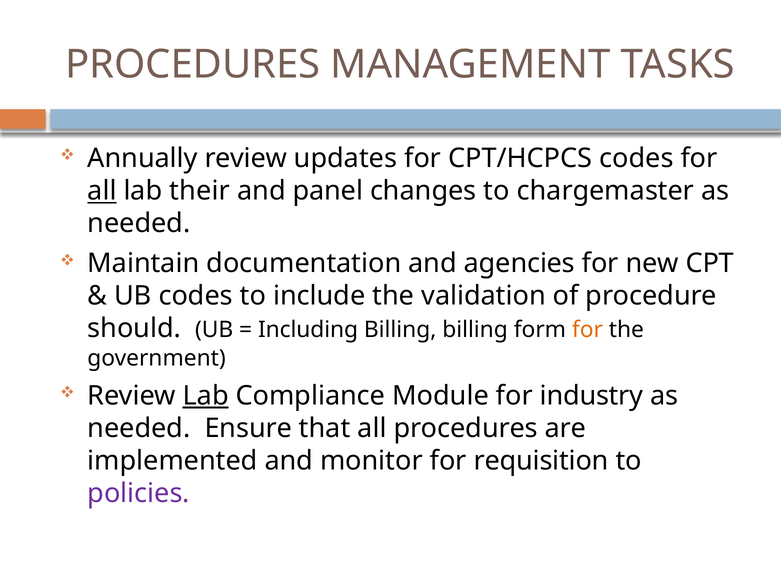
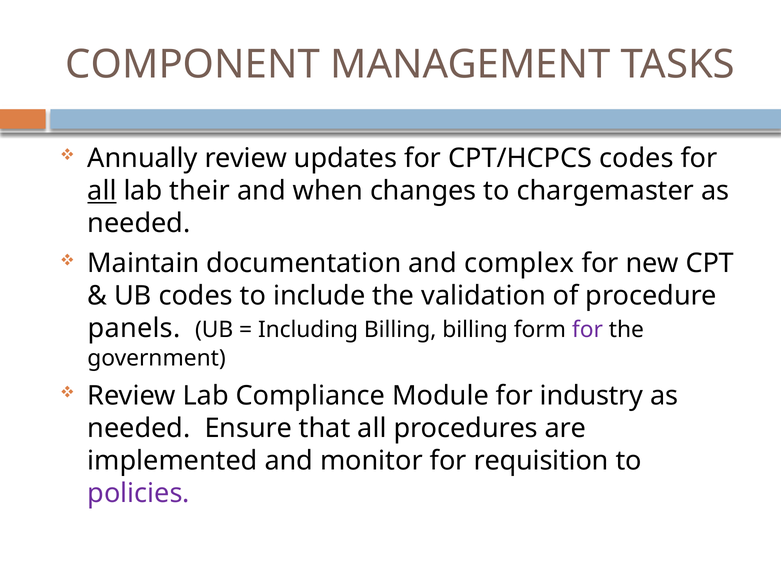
PROCEDURES: PROCEDURES -> COMPONENT (193, 65)
panel: panel -> when (328, 191)
agencies: agencies -> complex (519, 264)
should: should -> panels (134, 329)
for colour: orange -> purple (587, 330)
Lab underline: present -> none (206, 396)
